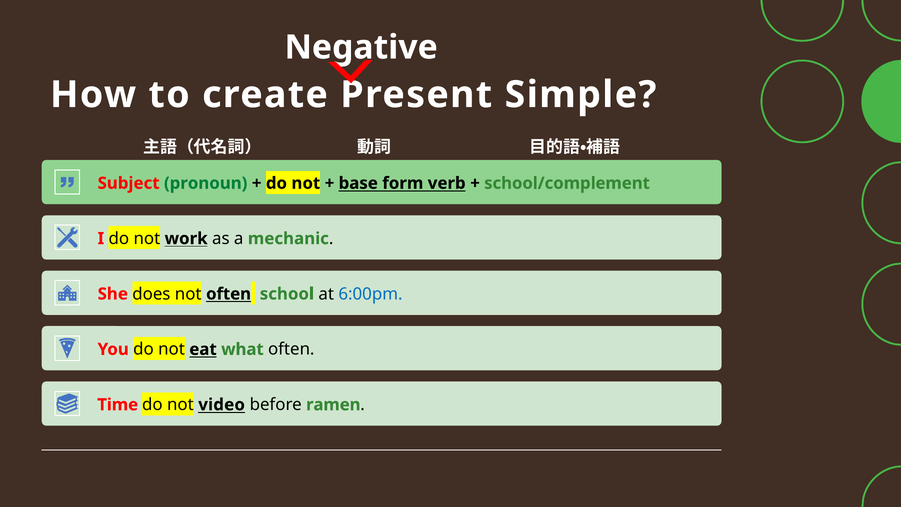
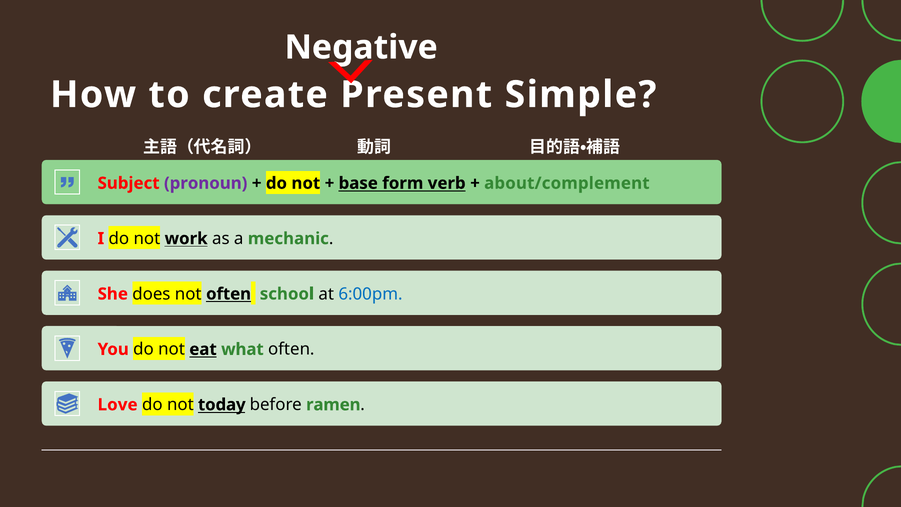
pronoun colour: green -> purple (206, 183)
school/complement: school/complement -> about/complement (567, 183)
Time: Time -> Love (118, 405)
video: video -> today (222, 405)
